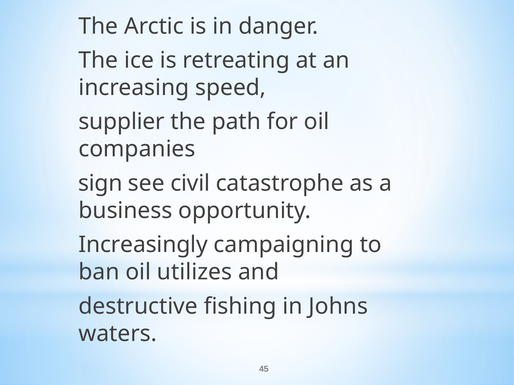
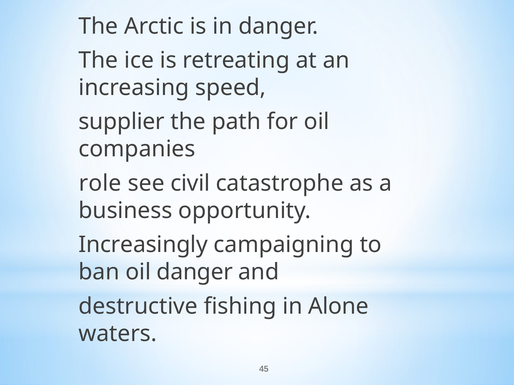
sign: sign -> role (100, 183)
oil utilizes: utilizes -> danger (195, 272)
Johns: Johns -> Alone (338, 307)
